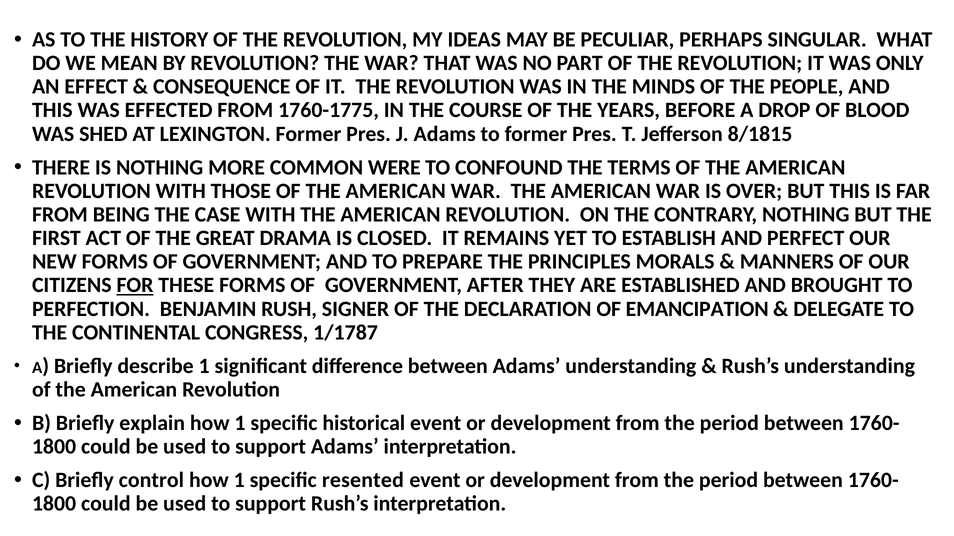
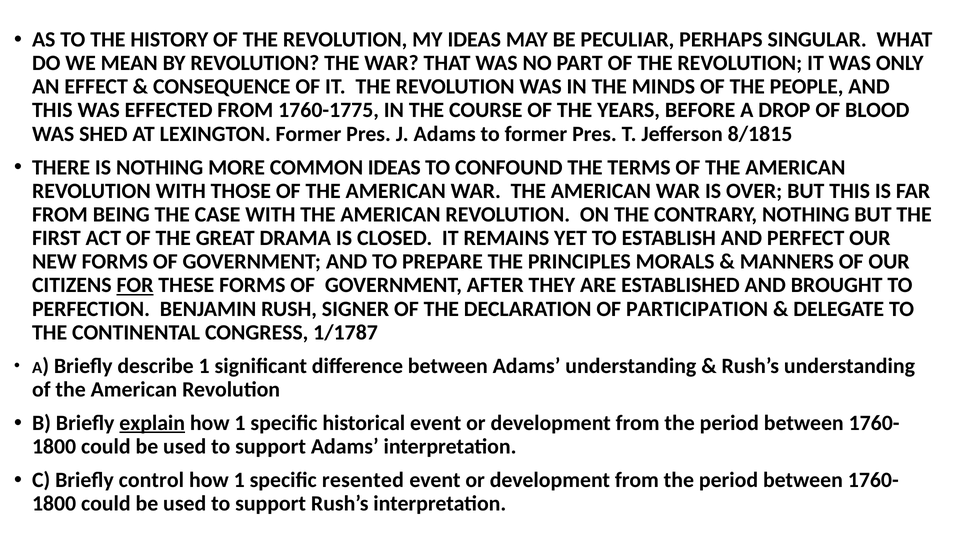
COMMON WERE: WERE -> IDEAS (394, 168)
EMANCIPATION: EMANCIPATION -> PARTICIPATION (697, 309)
explain underline: none -> present (152, 423)
